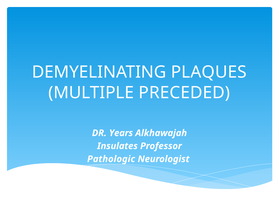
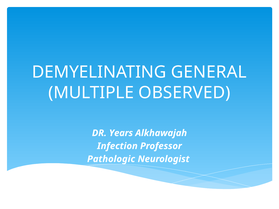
PLAQUES: PLAQUES -> GENERAL (209, 72)
PRECEDED: PRECEDED -> OBSERVED (184, 93)
Insulates: Insulates -> Infection (117, 146)
